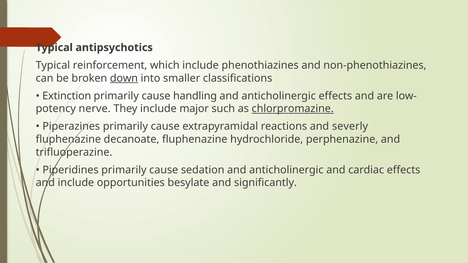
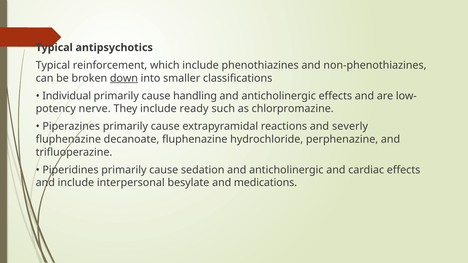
Extinction: Extinction -> Individual (67, 96)
major: major -> ready (194, 109)
chlorpromazine underline: present -> none (293, 109)
opportunities: opportunities -> interpersonal (131, 183)
significantly: significantly -> medications (266, 183)
